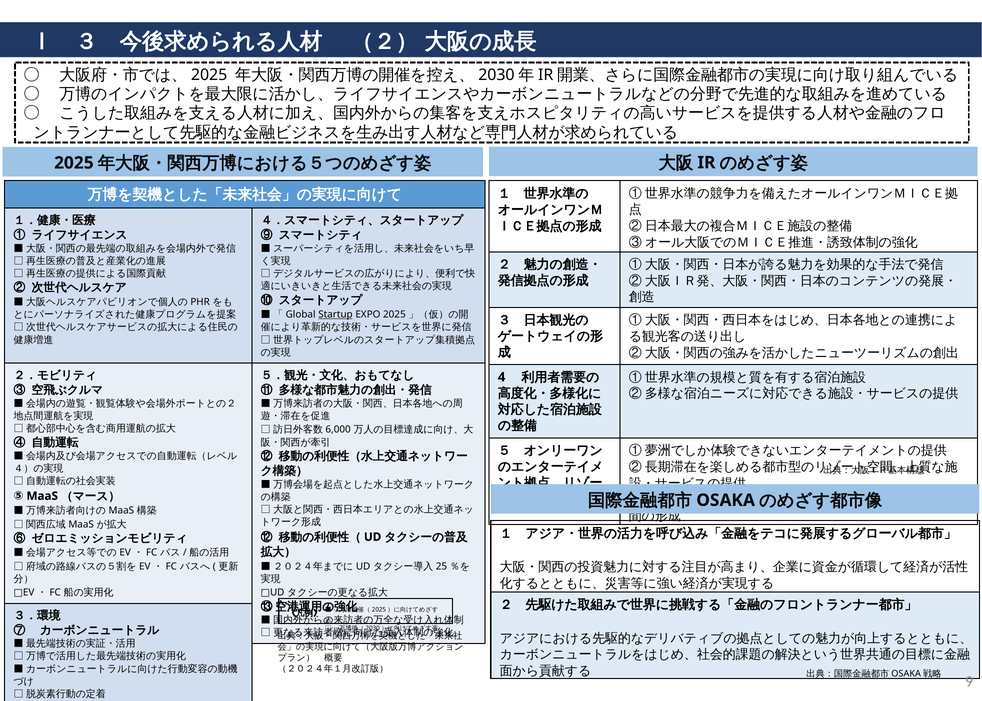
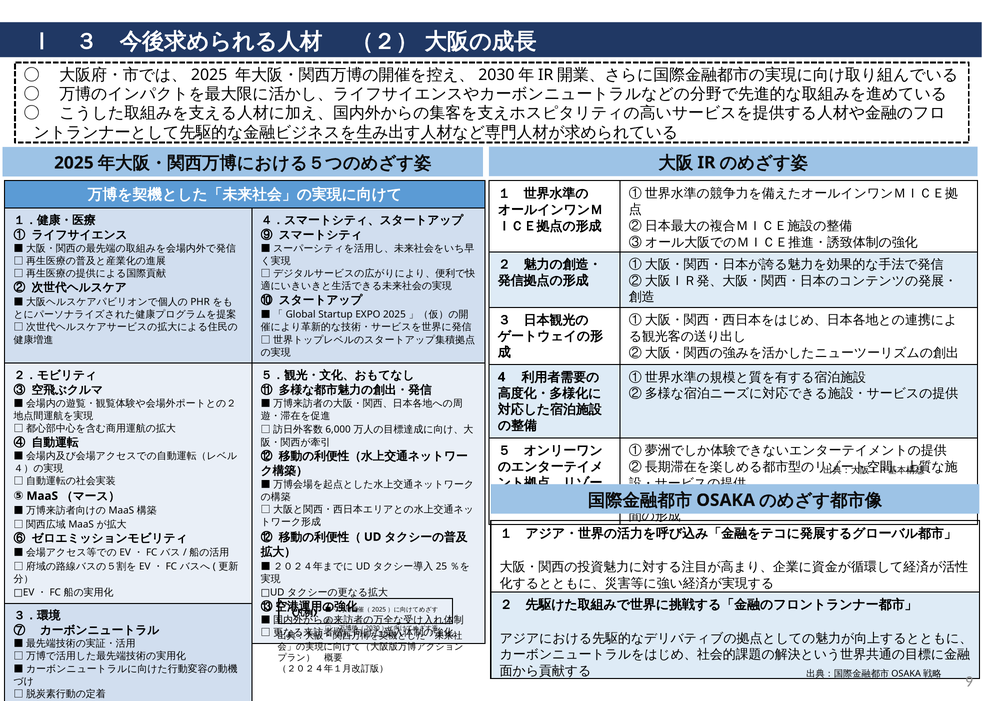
Startup underline: present -> none (335, 315)
